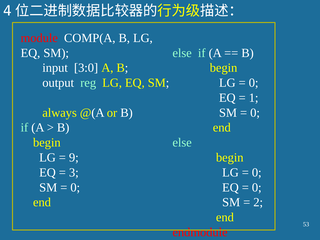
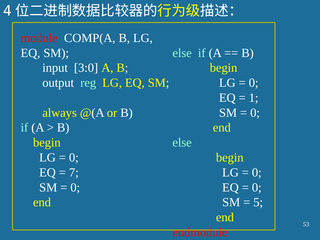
9: 9 -> 0 (74, 158)
3: 3 -> 7 (74, 172)
2: 2 -> 5 (258, 202)
